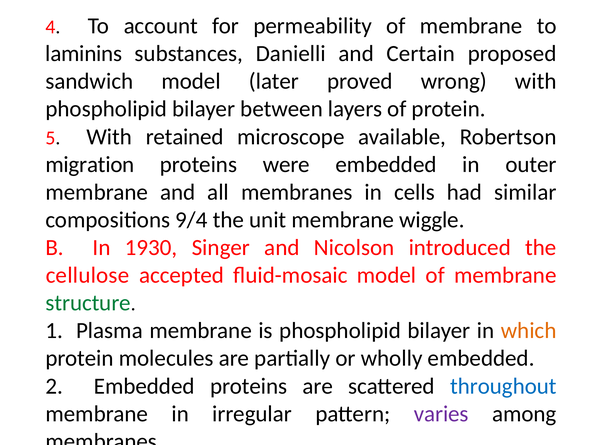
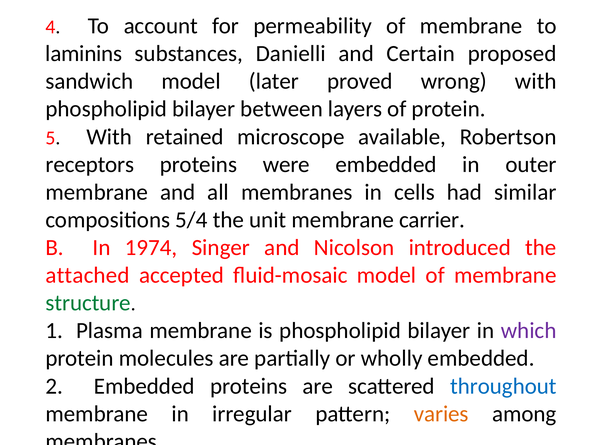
migration: migration -> receptors (90, 164)
9/4: 9/4 -> 5/4 (191, 220)
wiggle: wiggle -> carrier (432, 220)
1930: 1930 -> 1974 (151, 247)
cellulose: cellulose -> attached (88, 275)
which colour: orange -> purple (529, 330)
varies colour: purple -> orange (441, 414)
